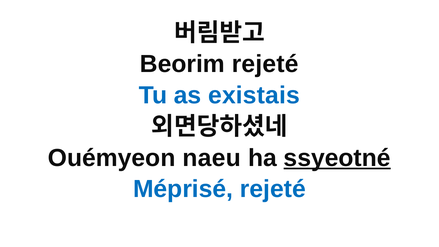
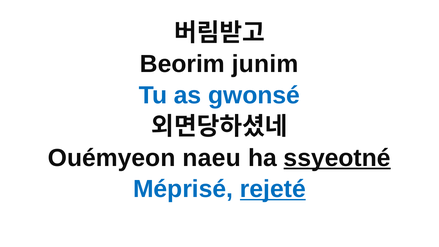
Beorim rejeté: rejeté -> junim (265, 64)
existais: existais -> gwonsé (254, 95)
rejeté underline: none -> present (273, 189)
